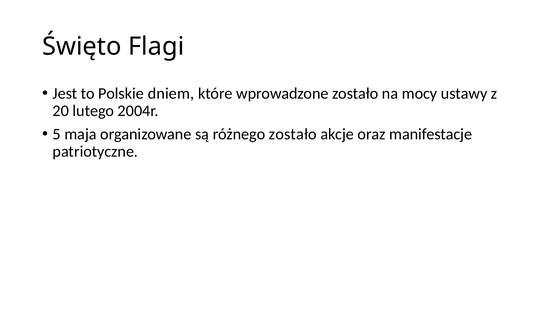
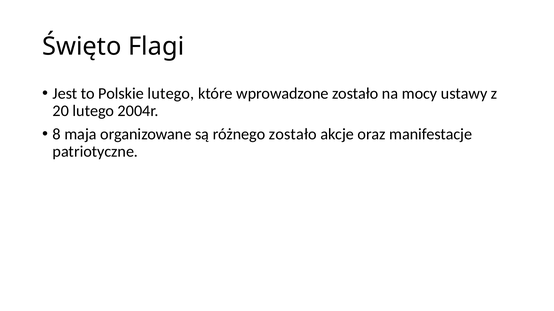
Polskie dniem: dniem -> lutego (171, 94)
5: 5 -> 8 (57, 134)
